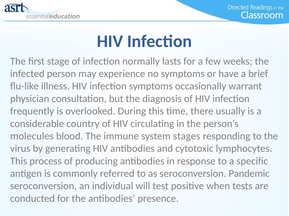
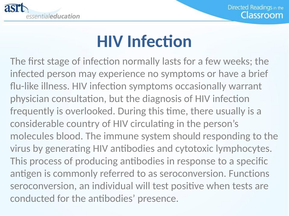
stages: stages -> should (187, 137)
Pandemic: Pandemic -> Functions (249, 174)
